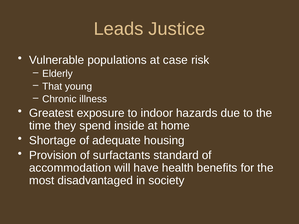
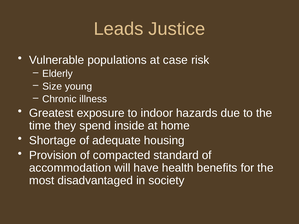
That: That -> Size (52, 86)
surfactants: surfactants -> compacted (122, 156)
